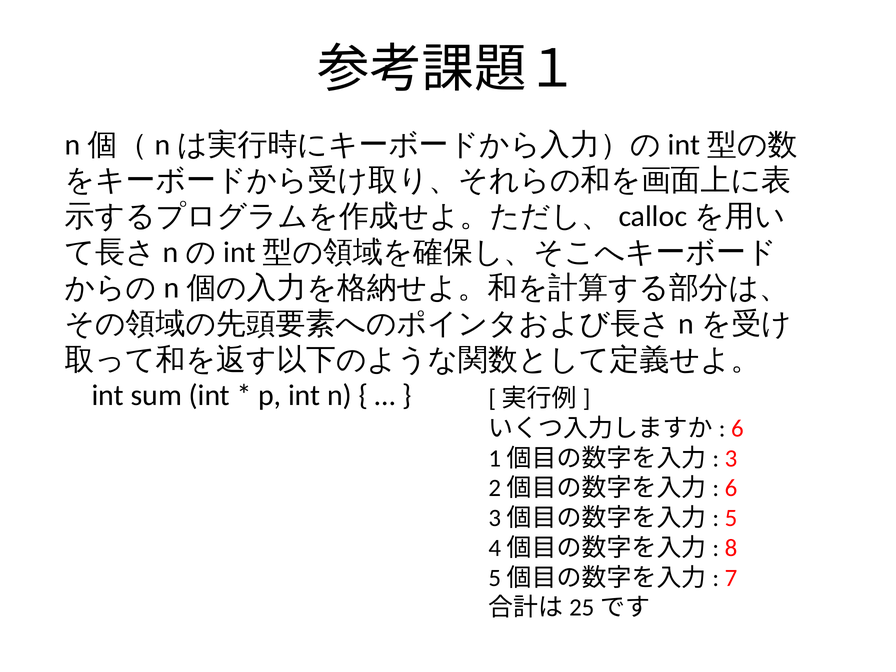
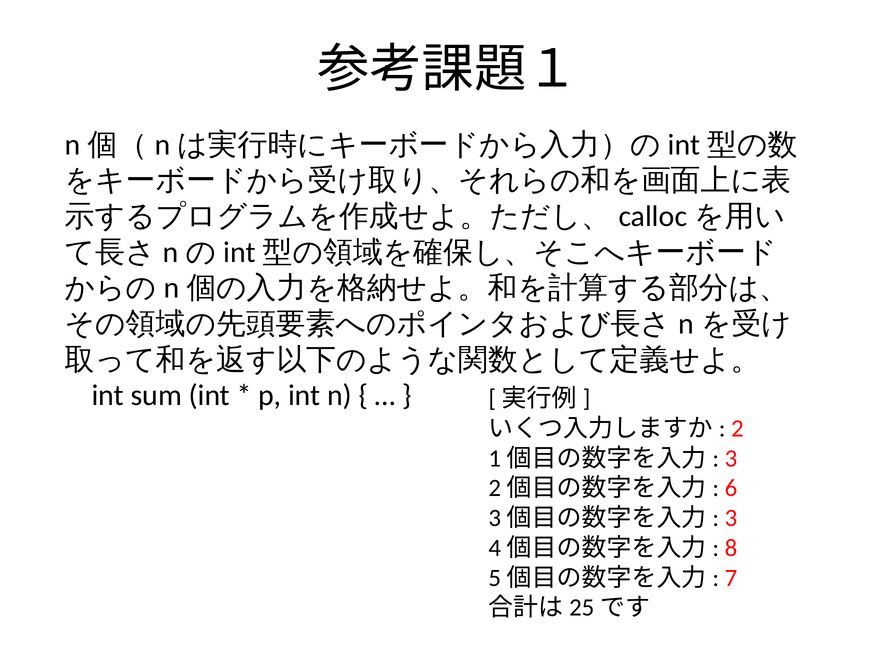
6: 6 -> 2 (737, 428)
5: 5 -> 3 (731, 518)
